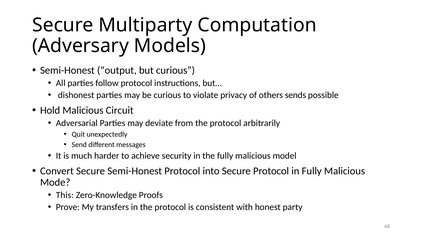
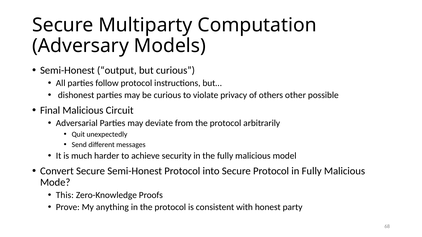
sends: sends -> other (295, 95)
Hold: Hold -> Final (50, 111)
transfers: transfers -> anything (112, 208)
